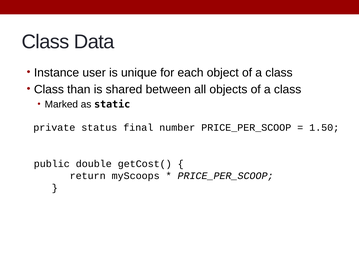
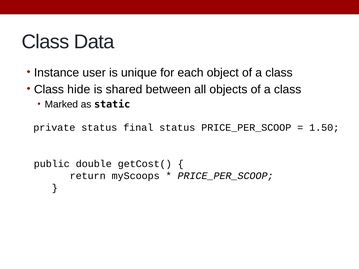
than: than -> hide (79, 89)
final number: number -> status (177, 128)
